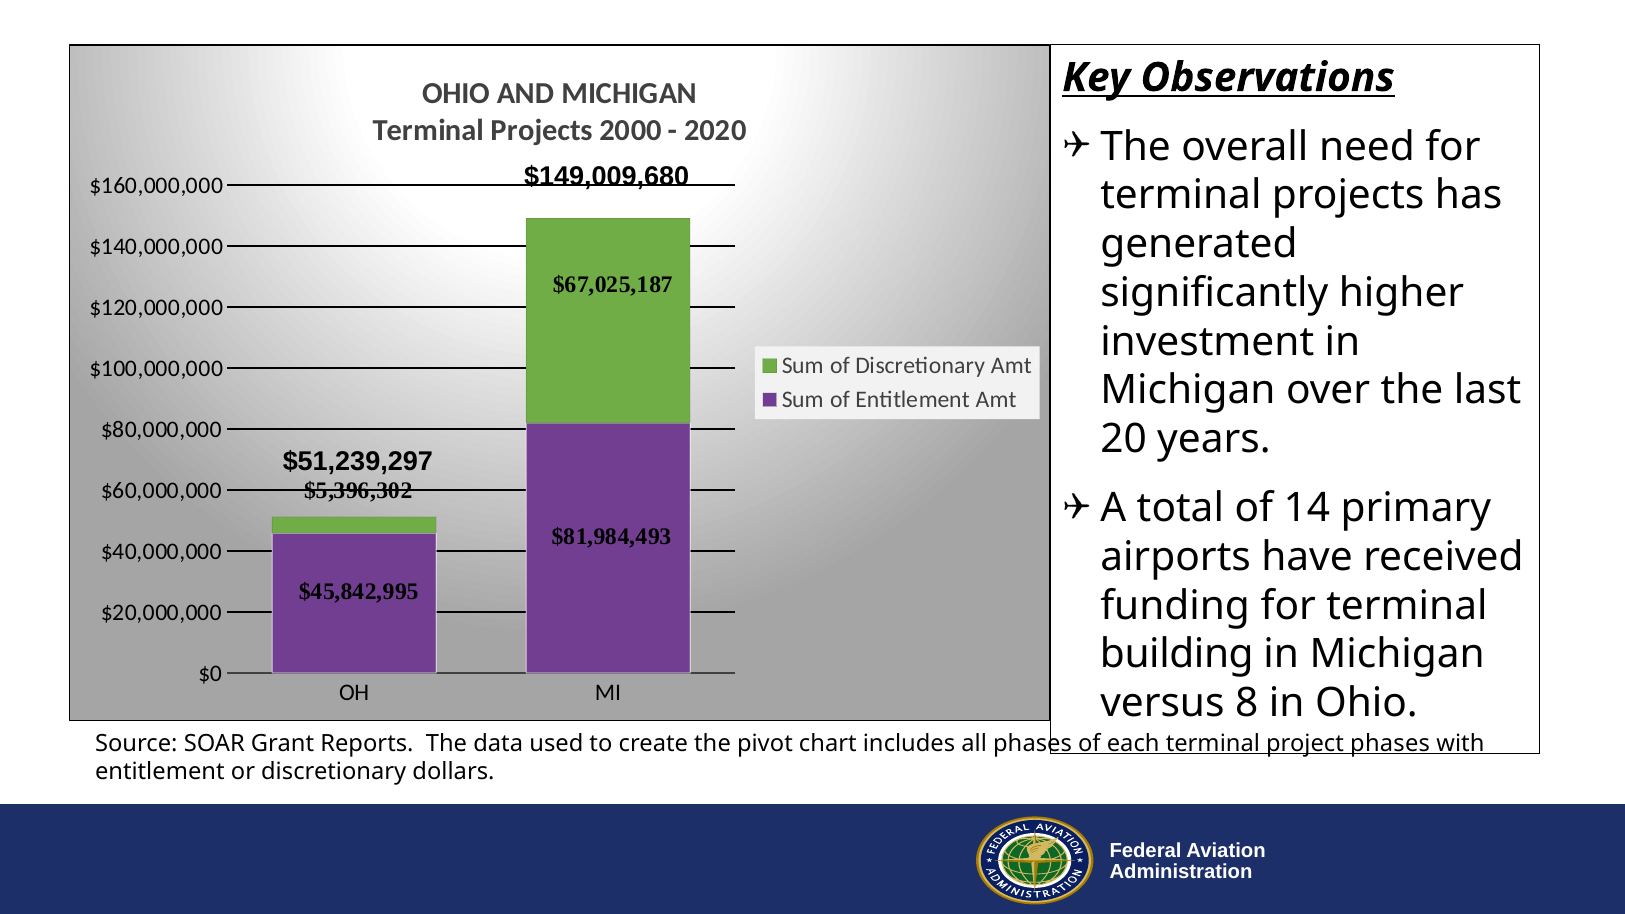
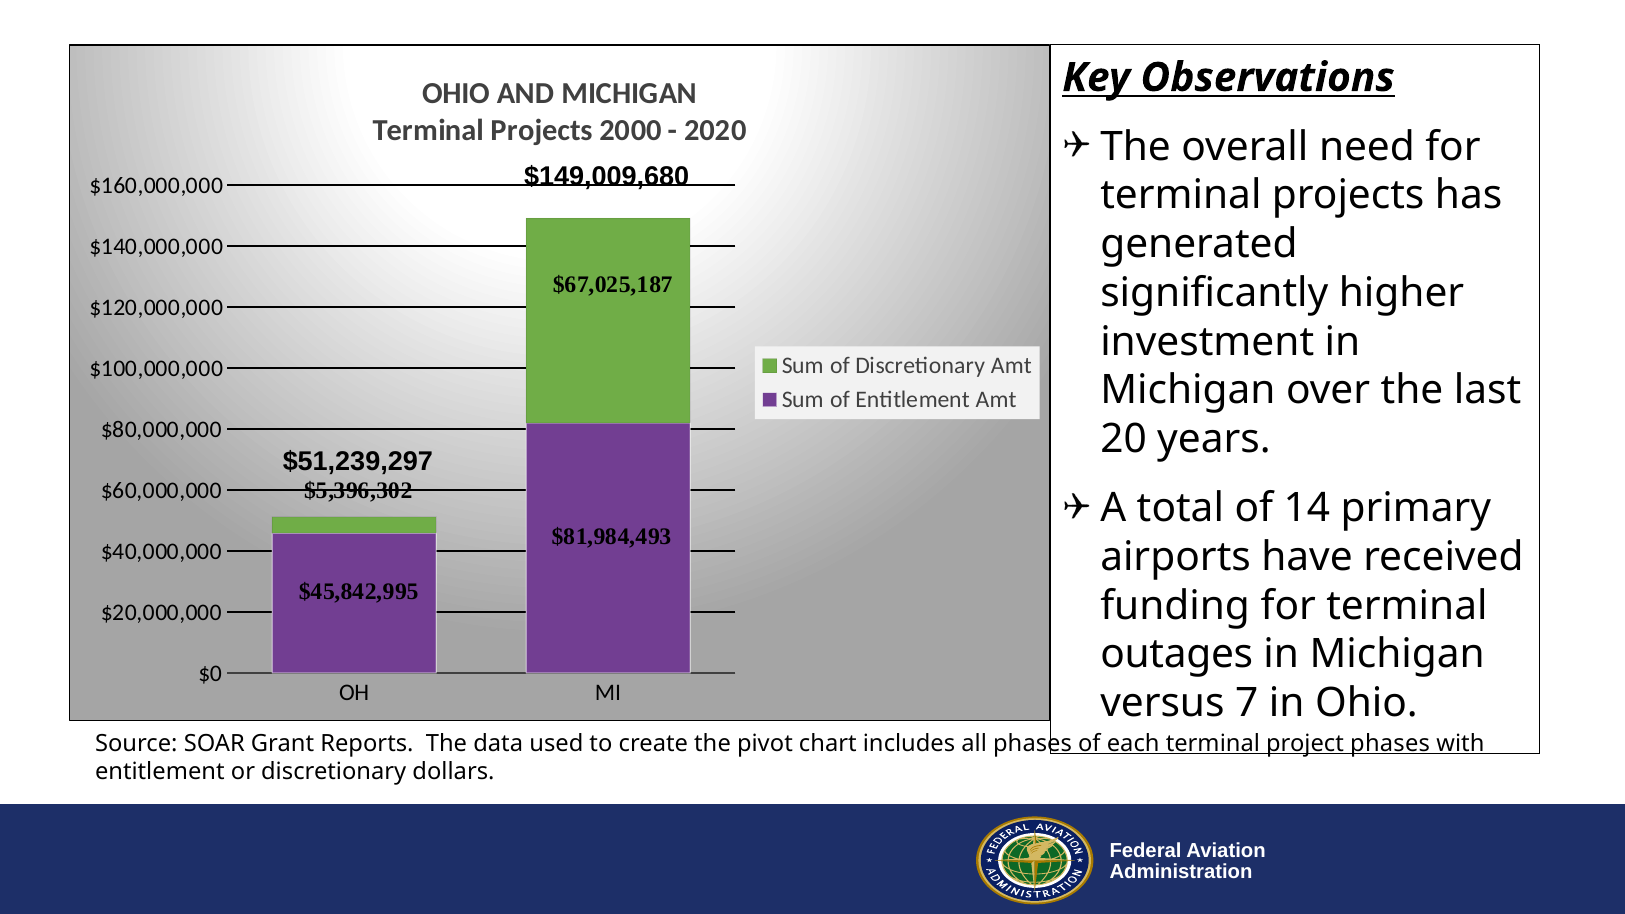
building: building -> outages (1177, 654)
8: 8 -> 7 (1247, 703)
